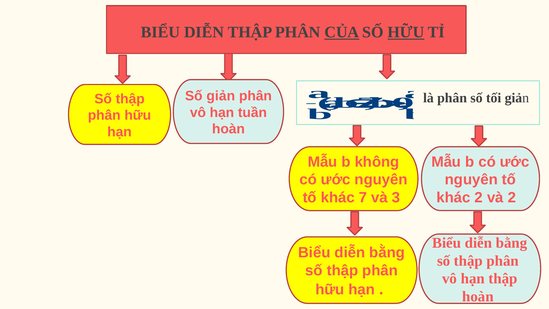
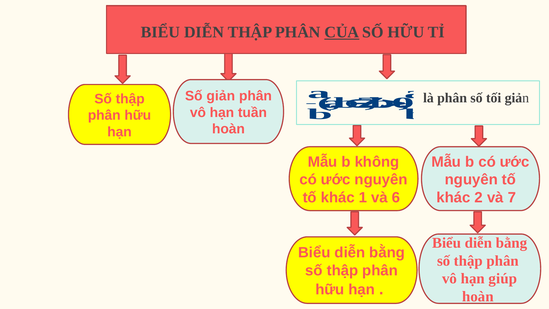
HỮU underline: present -> none (406, 32)
7: 7 -> 1 (363, 197)
3: 3 -> 6 (396, 197)
và 2: 2 -> 7 (512, 197)
hạn thập: thập -> giúp (503, 278)
